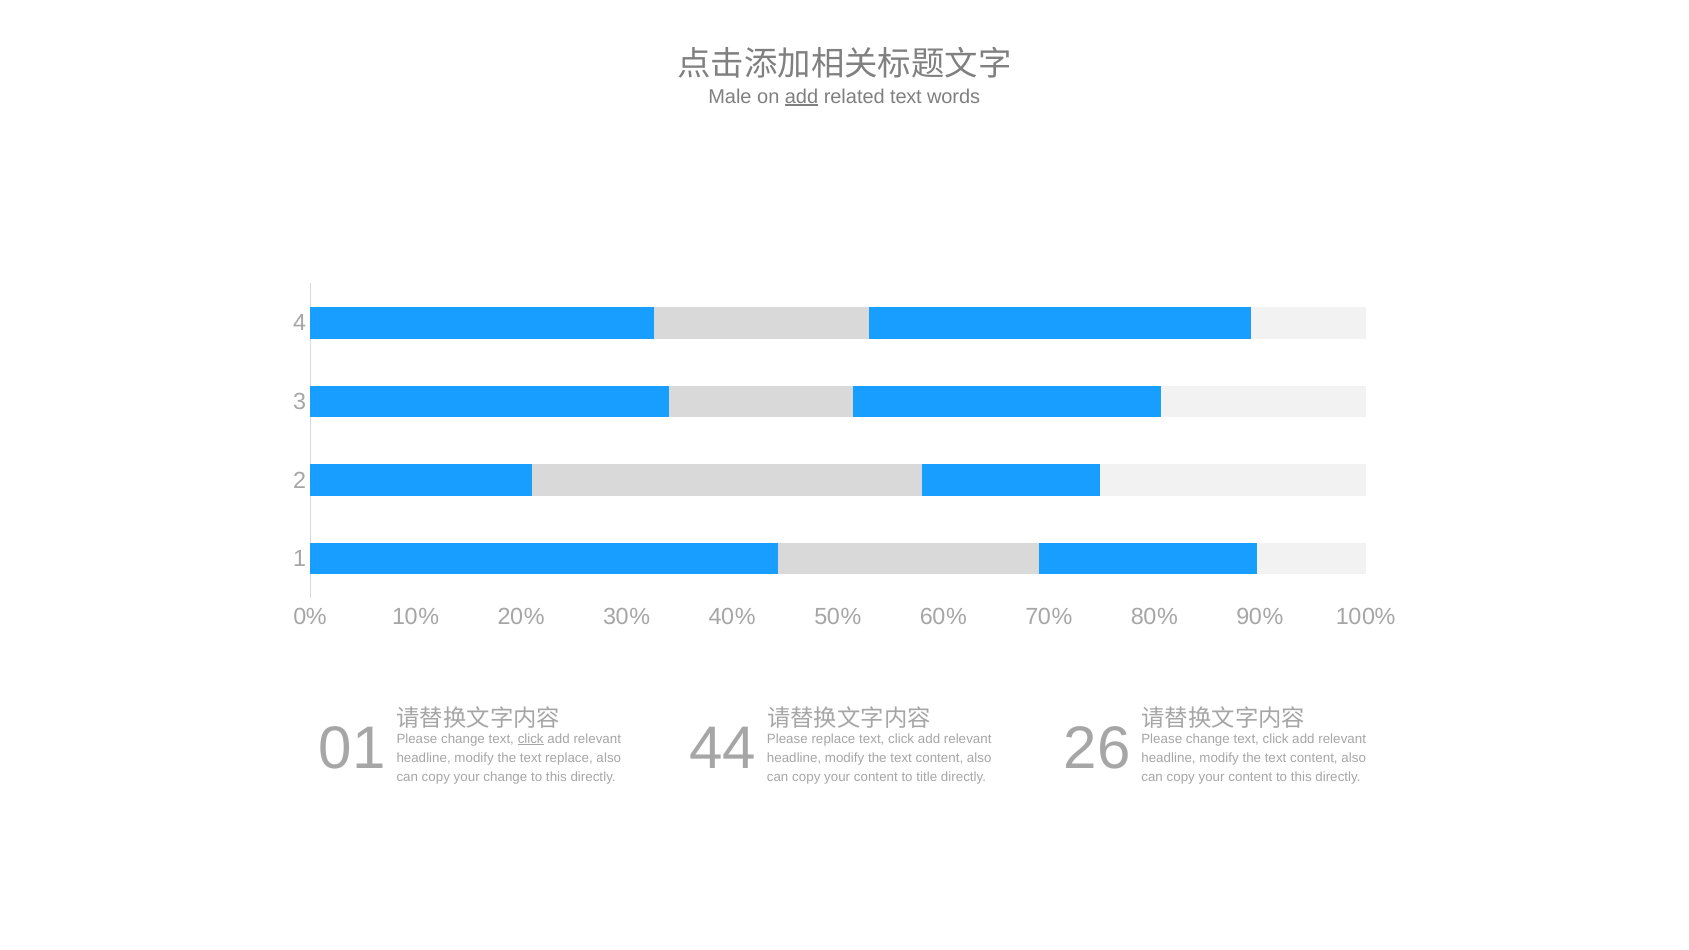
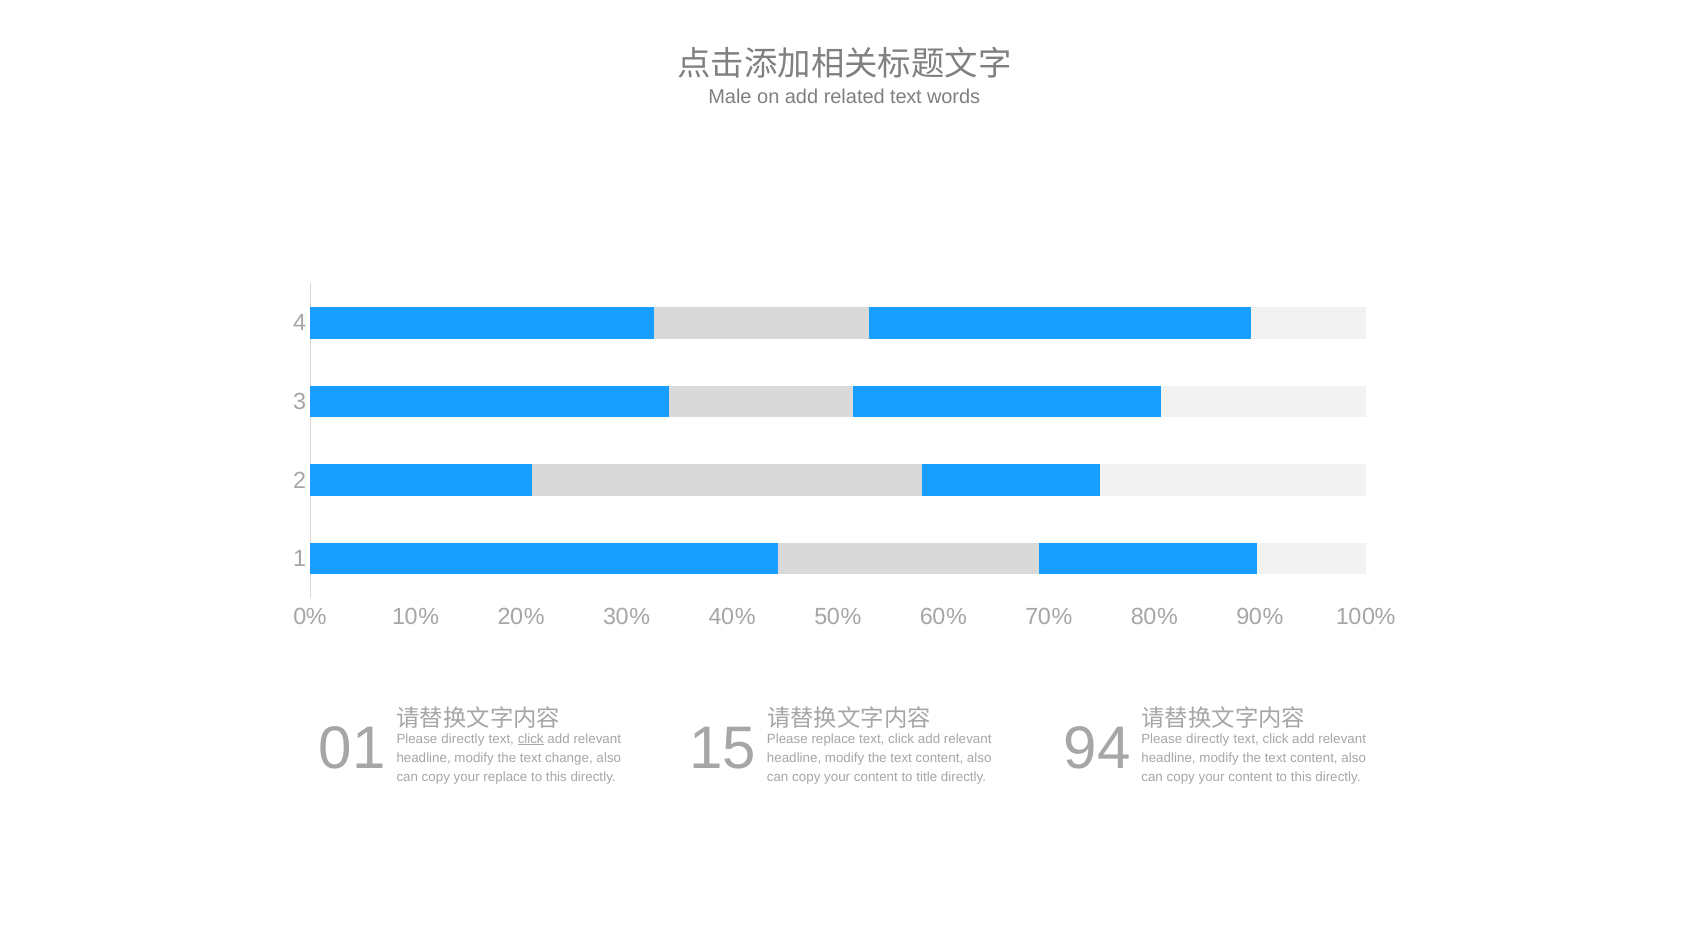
add underline: present -> none (802, 96)
44: 44 -> 15 (723, 749)
26: 26 -> 94 (1097, 749)
change: change -> directly (1208, 739)
01 Please change: change -> directly (463, 739)
text replace: replace -> change (569, 758)
your change: change -> replace (505, 777)
